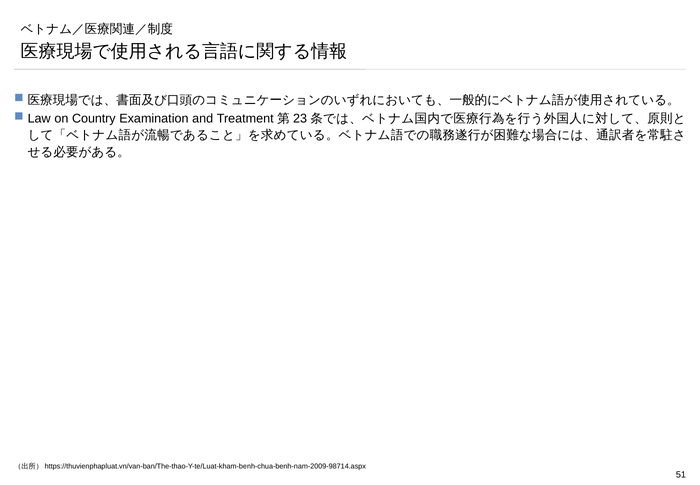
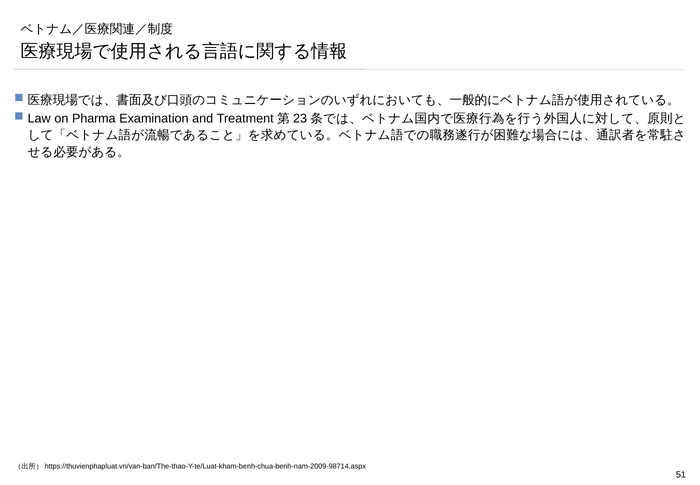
Country: Country -> Pharma (94, 119)
